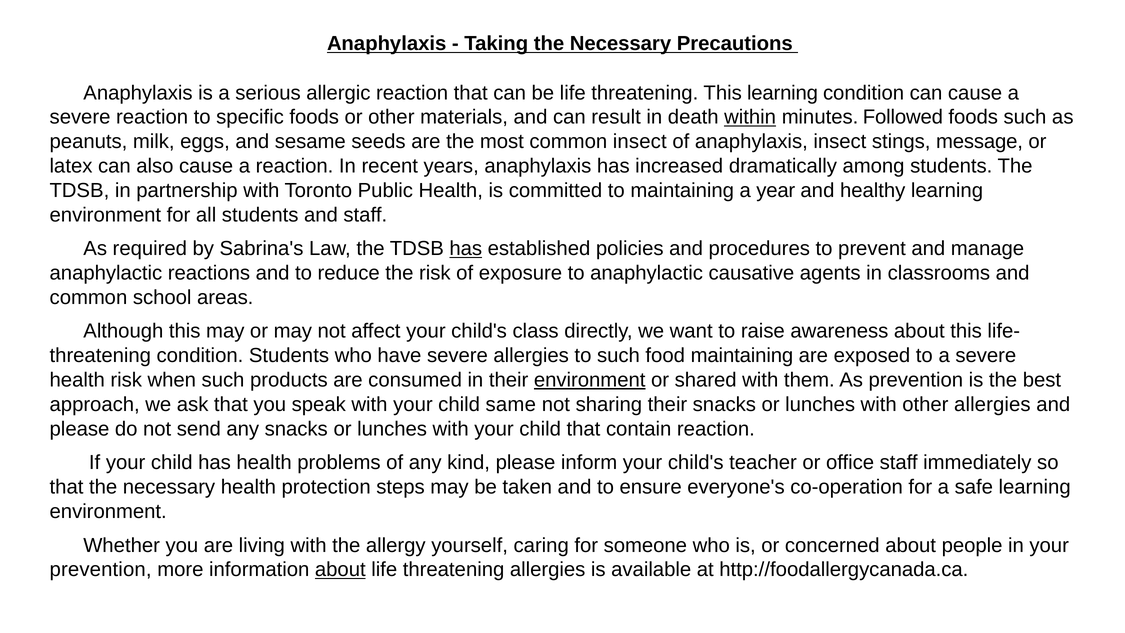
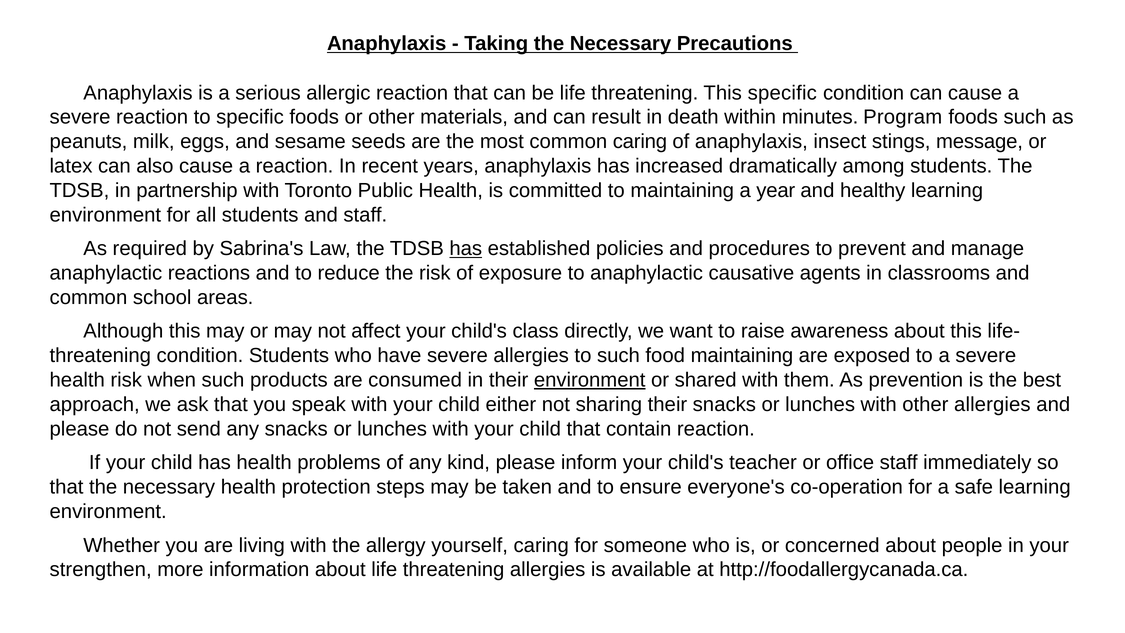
This learning: learning -> specific (782, 93)
within underline: present -> none (750, 117)
Followed: Followed -> Program (903, 117)
common insect: insect -> caring (640, 142)
same: same -> either (511, 404)
prevention: prevention -> strengthen (101, 570)
about underline: present -> none (340, 570)
